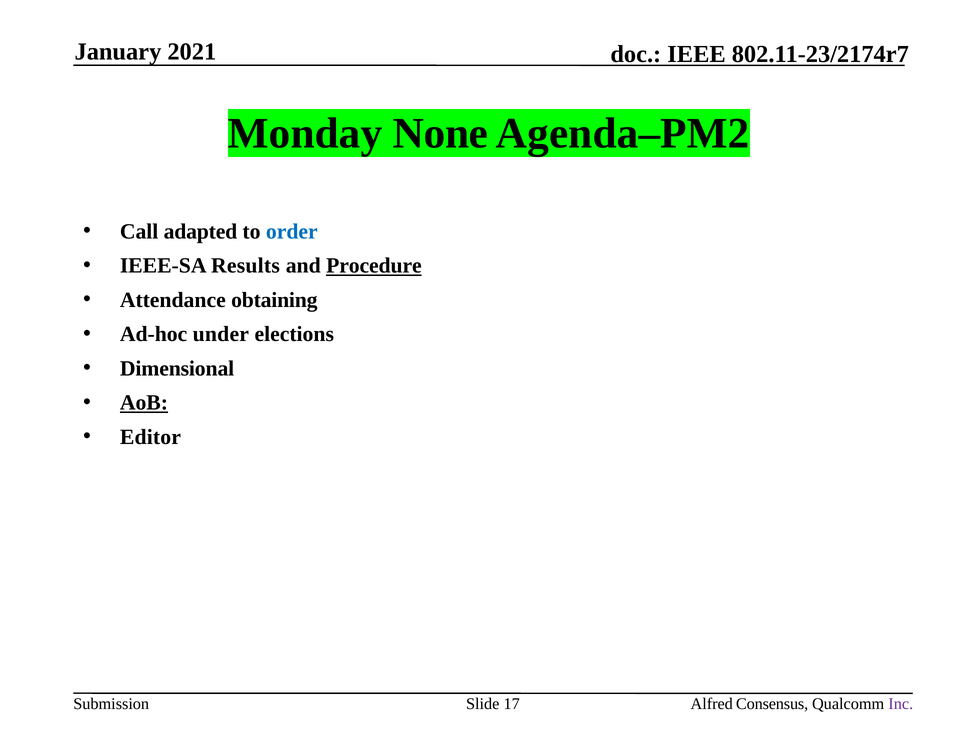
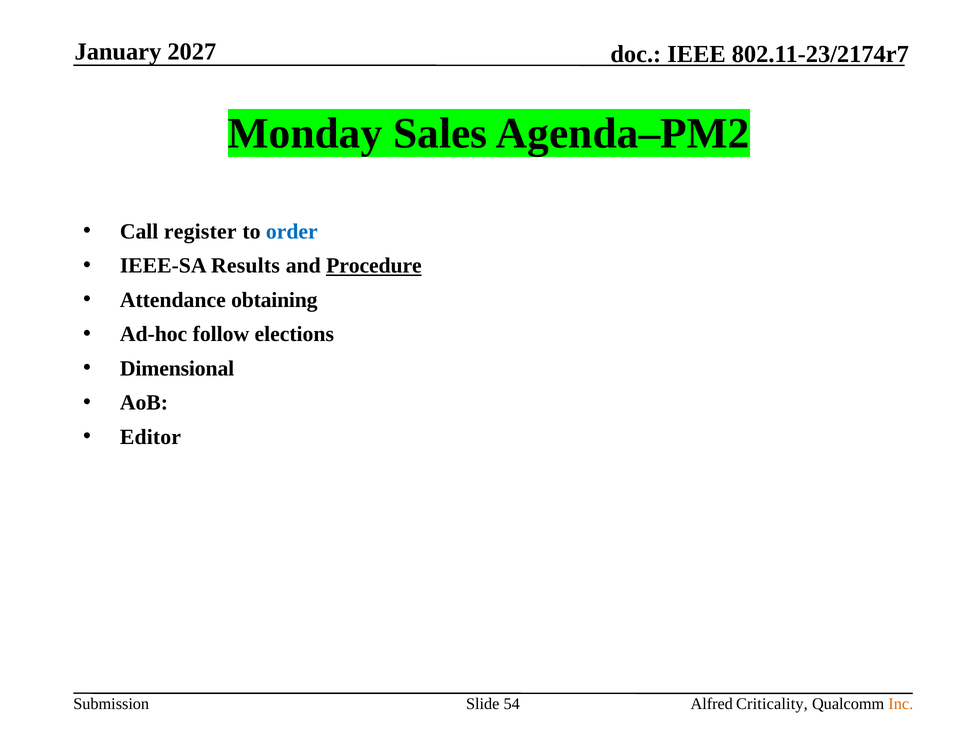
2021: 2021 -> 2027 (192, 52)
None: None -> Sales (440, 133)
adapted: adapted -> register (200, 231)
under: under -> follow (221, 334)
AoB underline: present -> none (144, 403)
17: 17 -> 54 (512, 703)
Consensus: Consensus -> Criticality (772, 703)
Inc colour: purple -> orange (901, 703)
